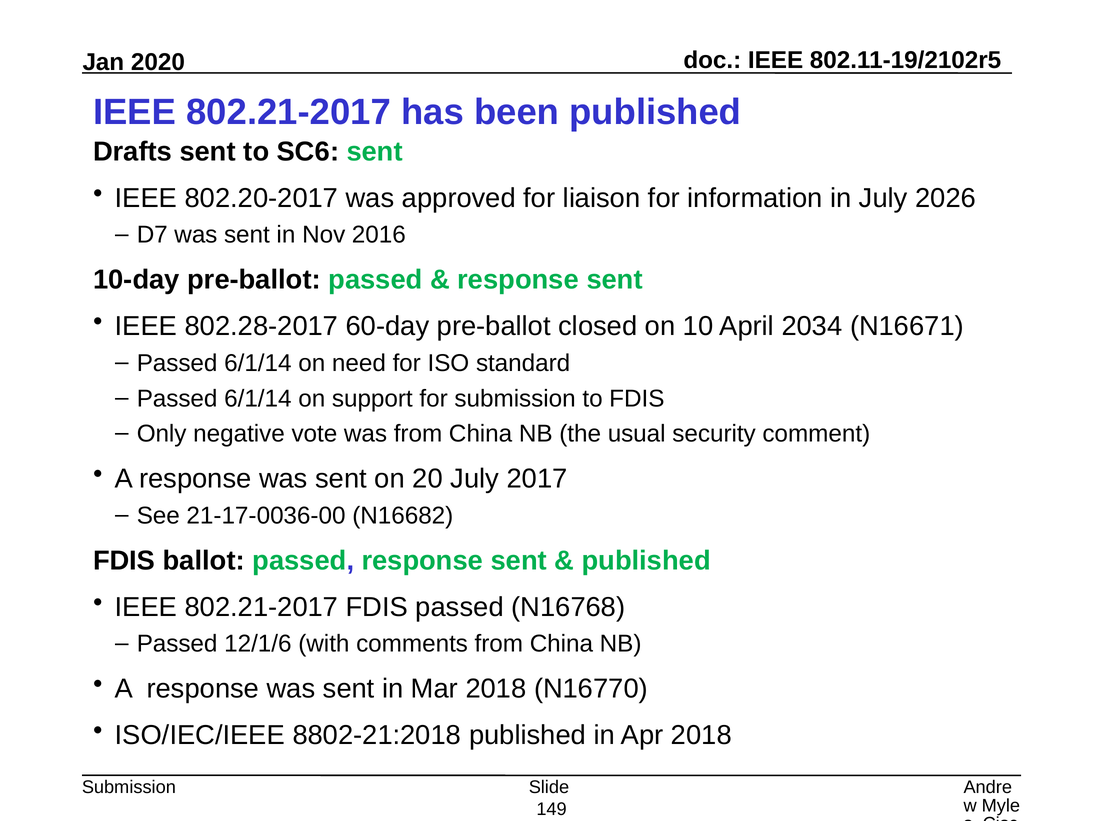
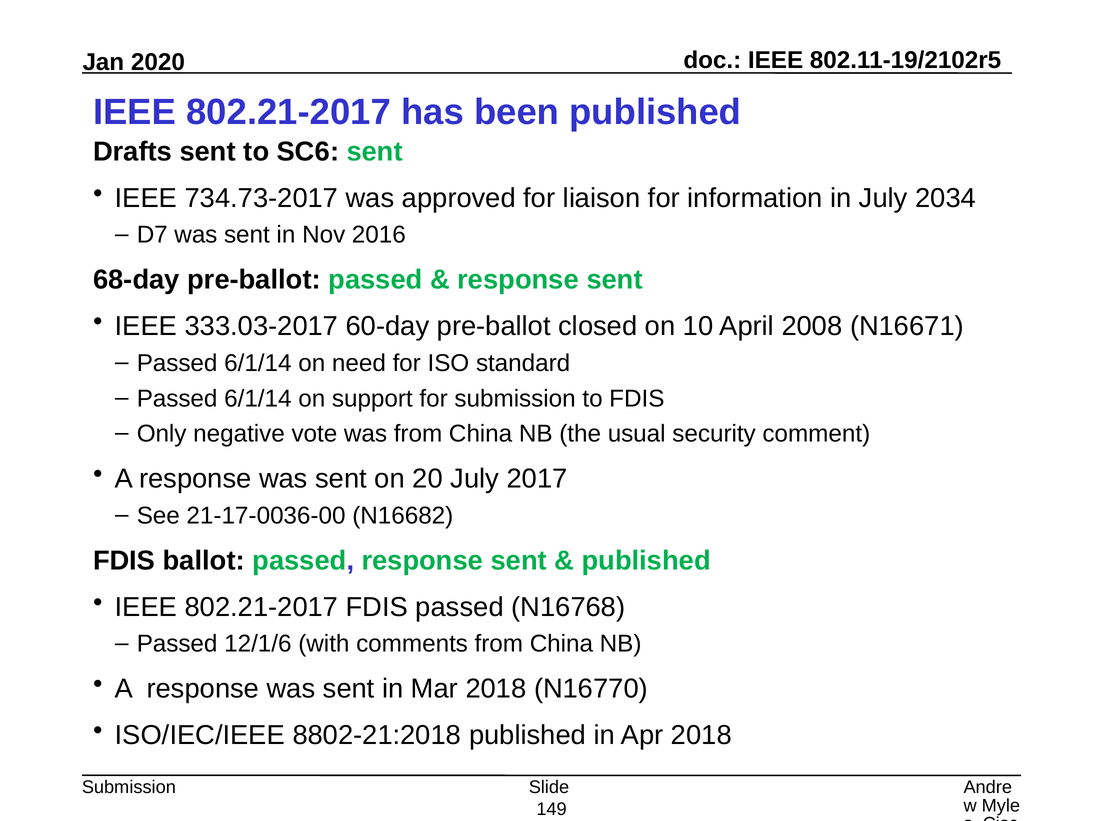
802.20-2017: 802.20-2017 -> 734.73-2017 (261, 198)
2026: 2026 -> 2034 (946, 198)
10-day: 10-day -> 68-day (136, 280)
802.28-2017: 802.28-2017 -> 333.03-2017 (261, 326)
2034: 2034 -> 2008 (812, 326)
